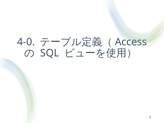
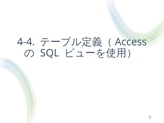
4-0: 4-0 -> 4-4 (26, 42)
